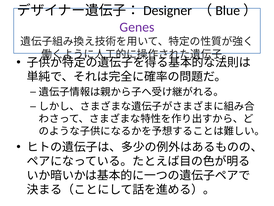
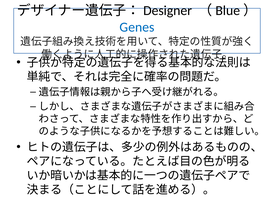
Genes colour: purple -> blue (137, 27)
